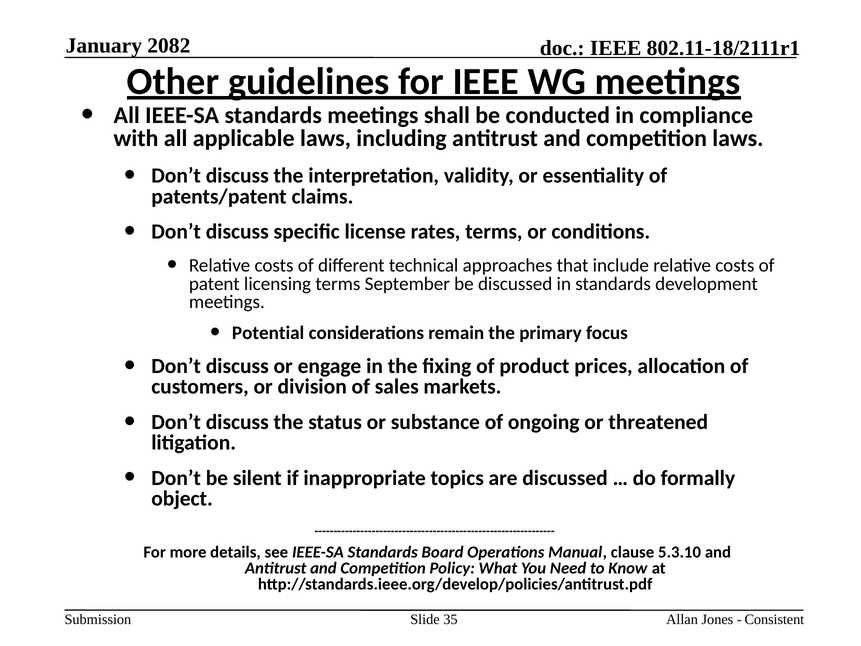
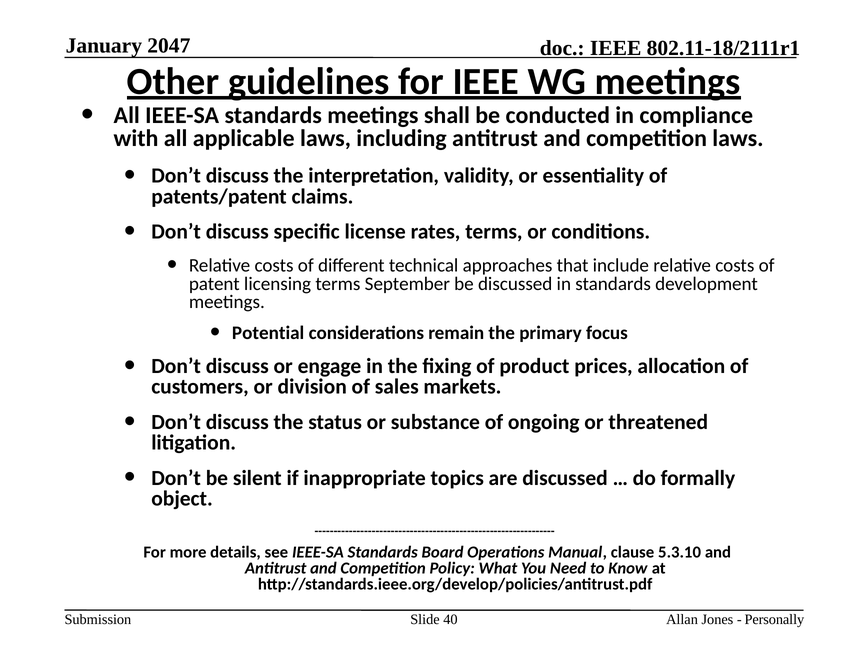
2082: 2082 -> 2047 (169, 46)
35: 35 -> 40 (450, 619)
Consistent: Consistent -> Personally (774, 619)
